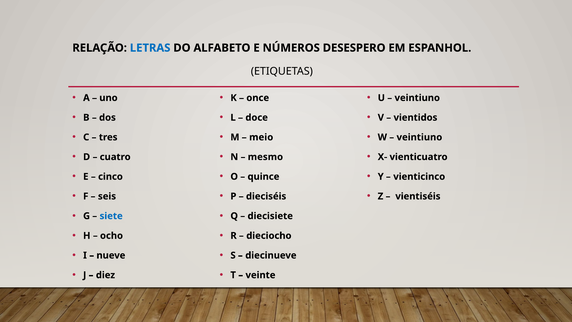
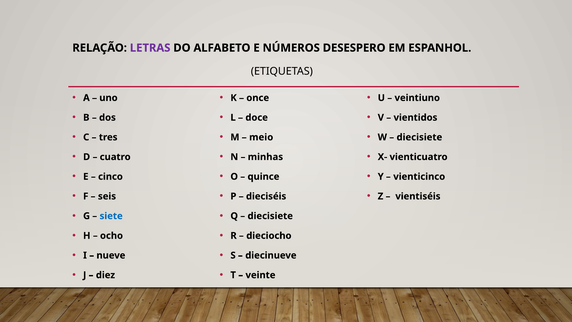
LETRAS colour: blue -> purple (150, 48)
veintiuno: veintiuno -> diecisiete (419, 137)
mesmo: mesmo -> minhas (265, 157)
